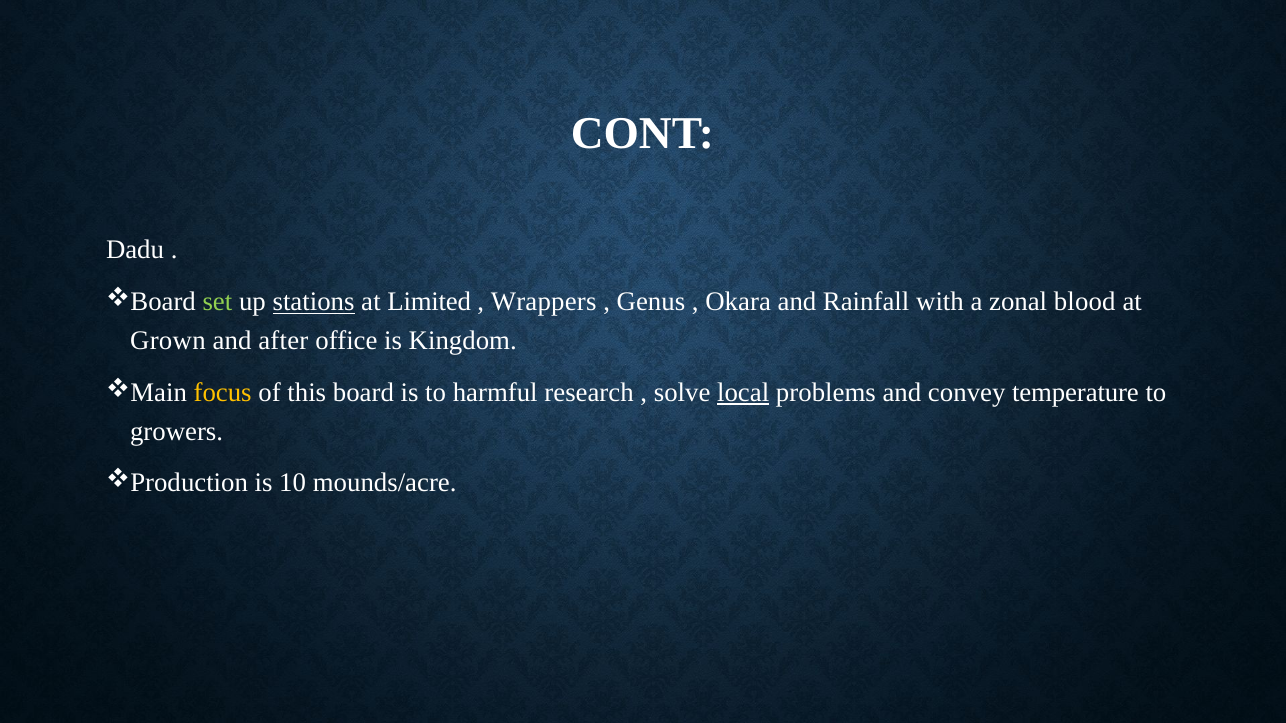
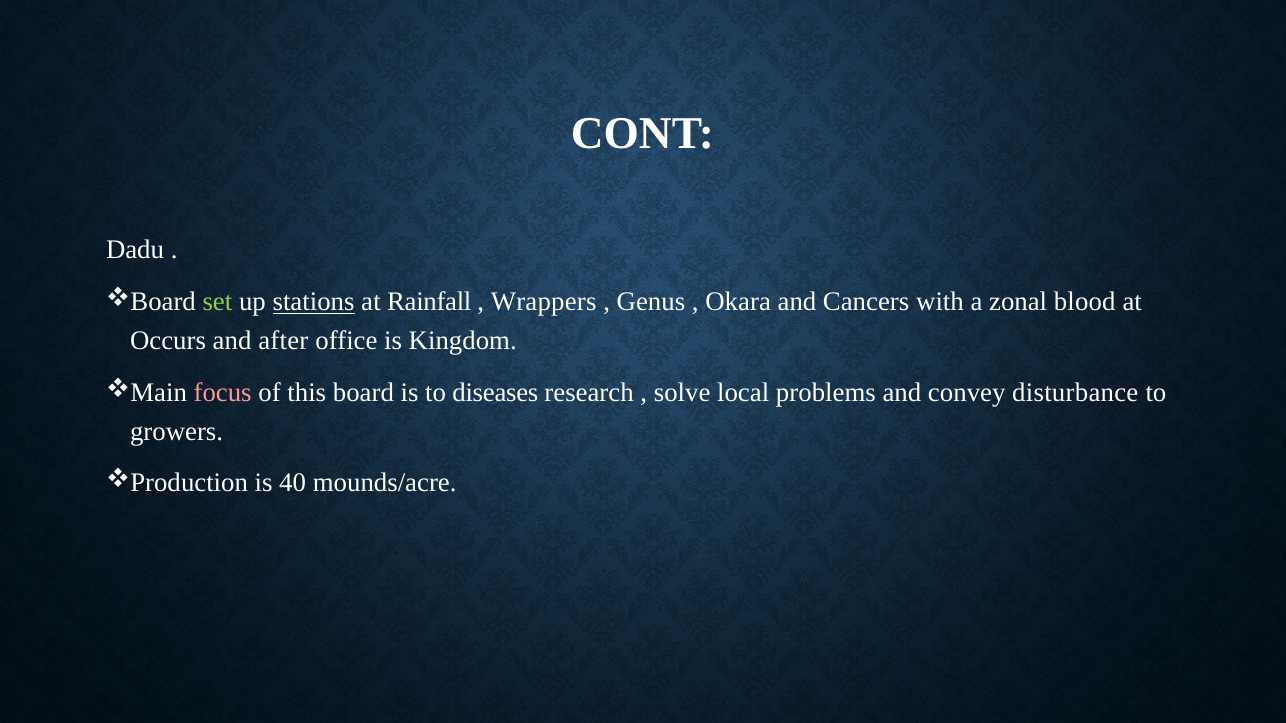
Limited: Limited -> Rainfall (429, 302)
Rainfall: Rainfall -> Cancers (866, 302)
Grown: Grown -> Occurs (168, 341)
focus colour: yellow -> pink (223, 393)
harmful: harmful -> diseases (495, 393)
local underline: present -> none (743, 393)
temperature: temperature -> disturbance (1075, 393)
10: 10 -> 40 (293, 483)
